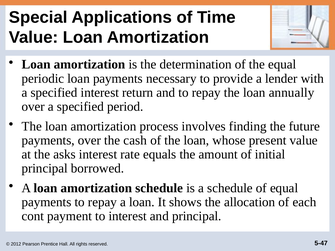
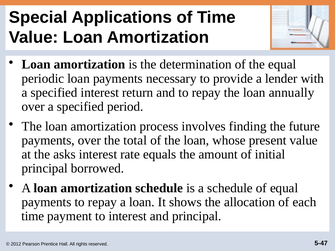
cash: cash -> total (135, 140)
cont: cont -> time (33, 216)
